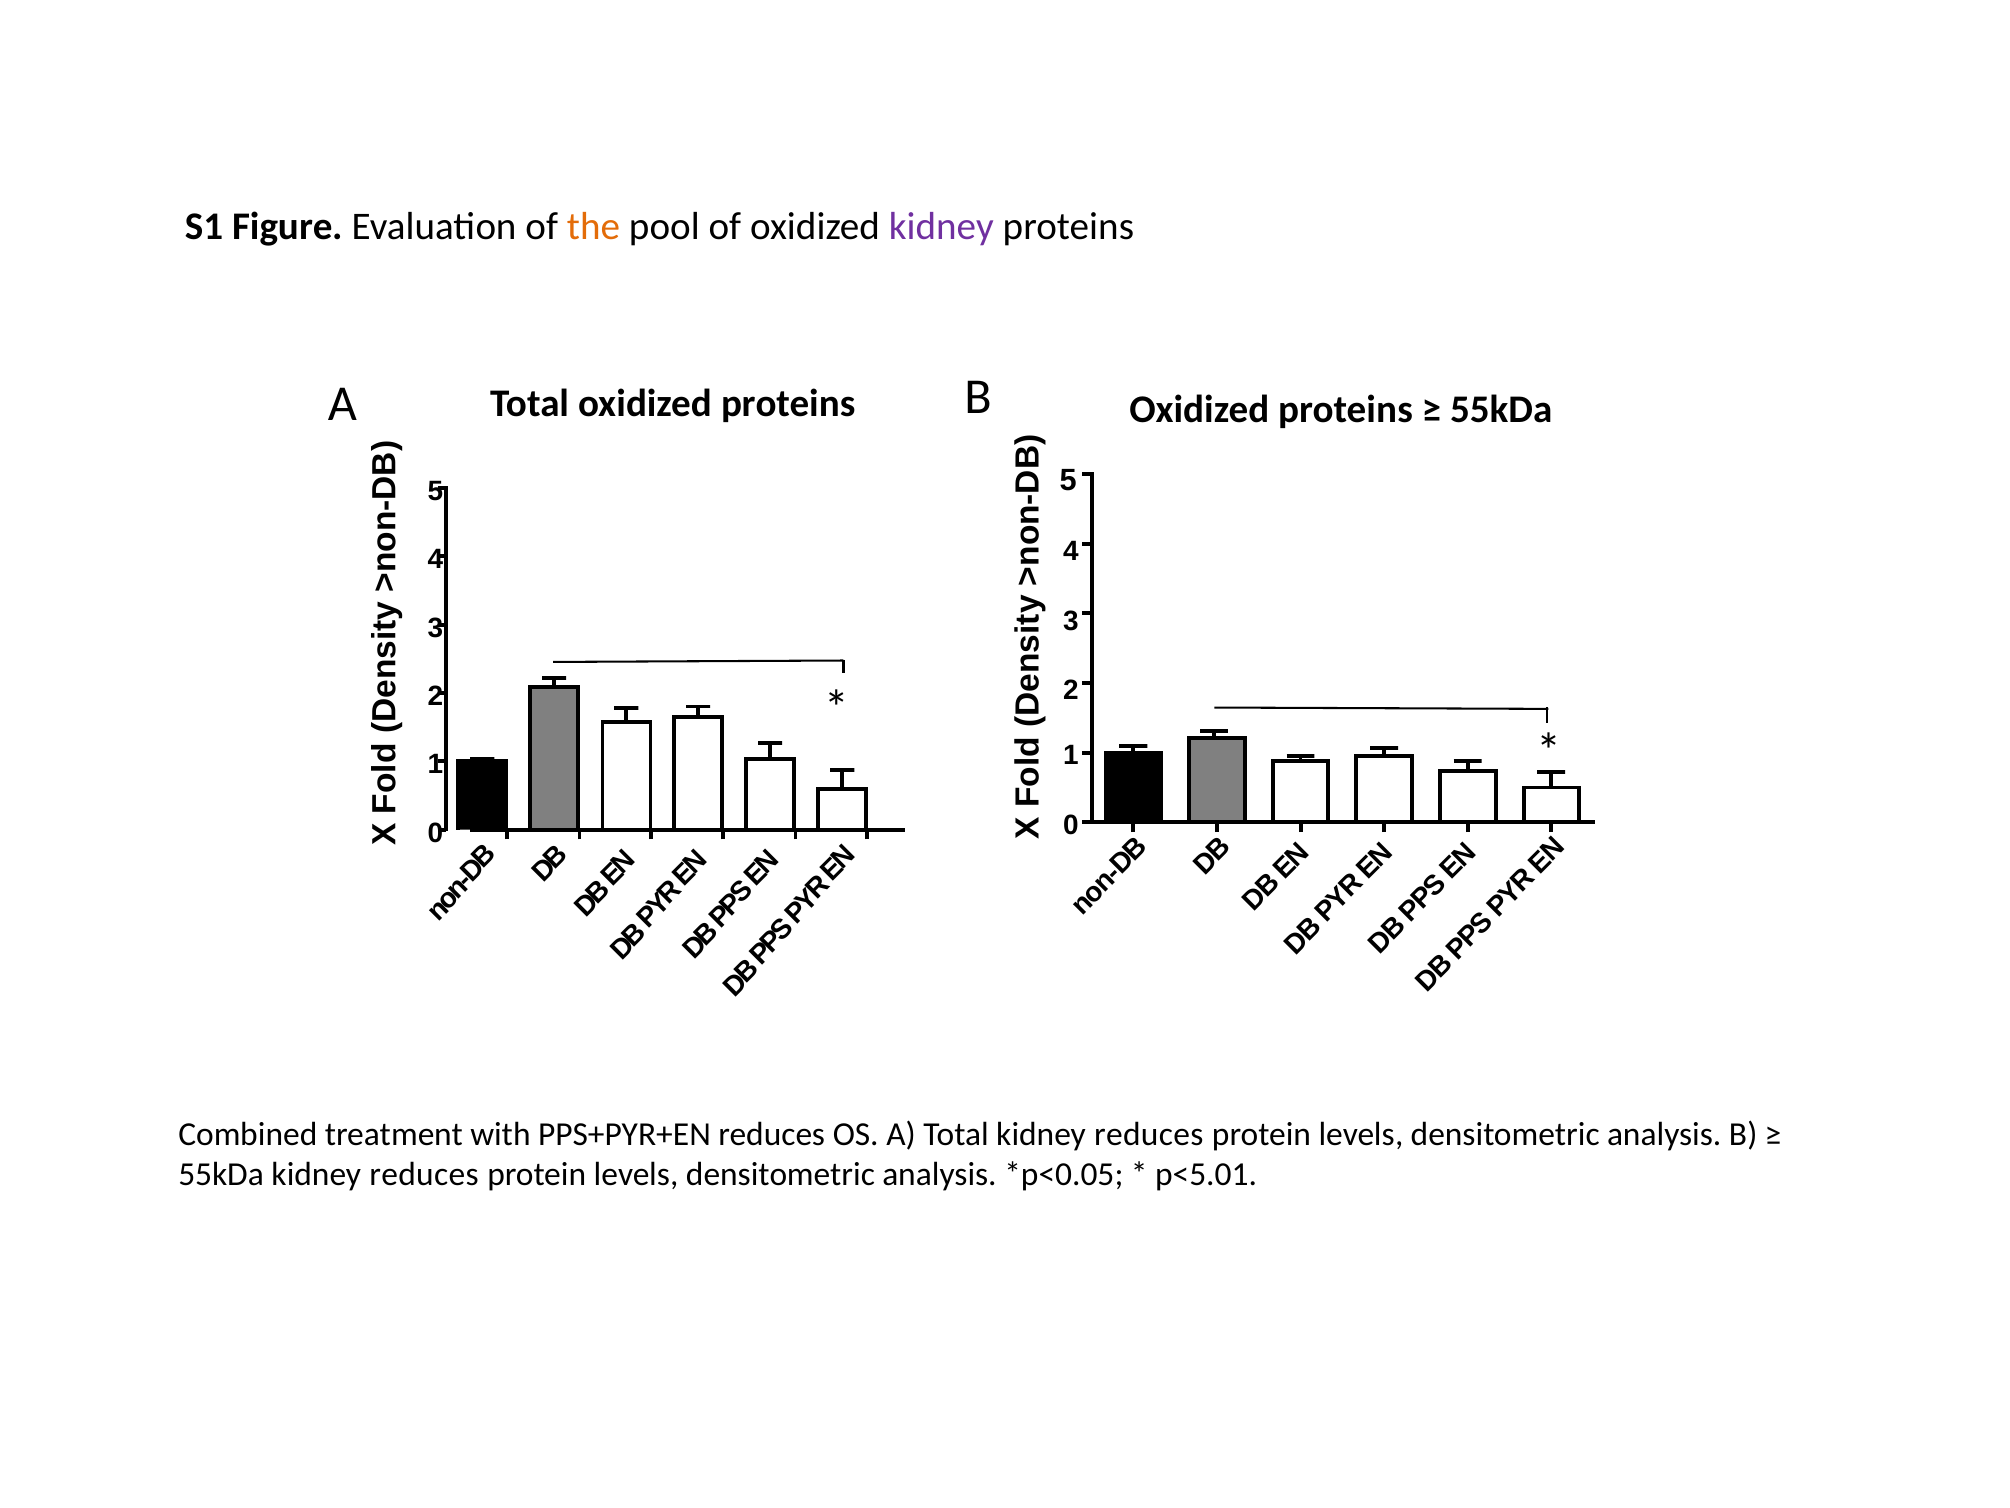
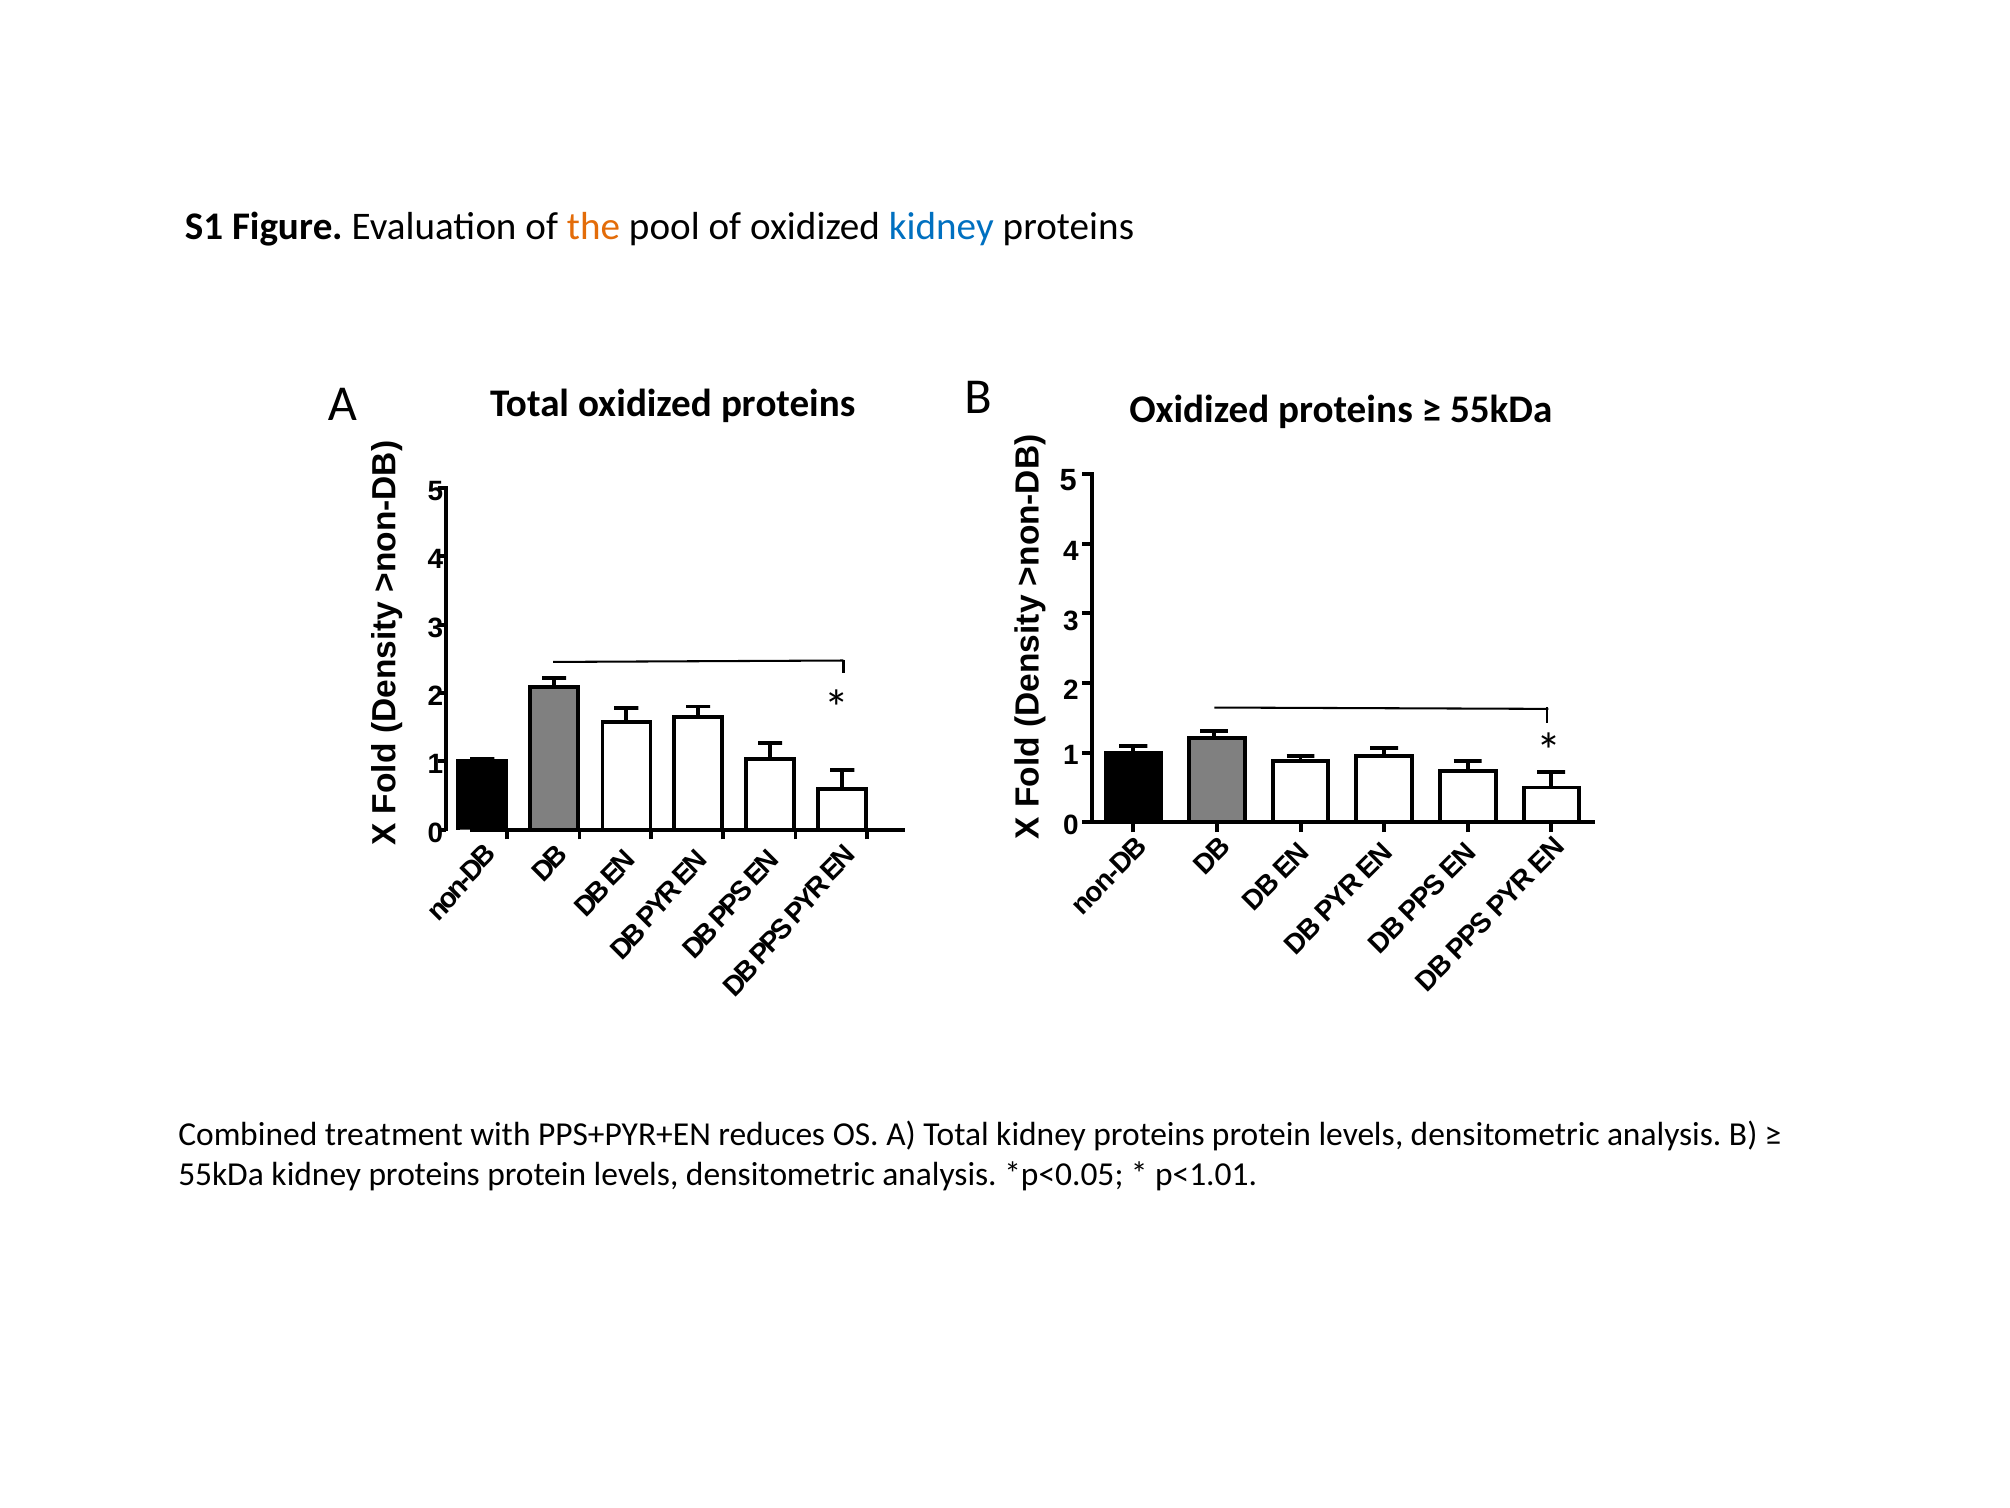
kidney colour: purple -> blue (941, 226)
Total kidney reduces: reduces -> proteins (1149, 1134)
55kDa kidney reduces: reduces -> proteins (424, 1174)
p<5.01: p<5.01 -> p<1.01 (1206, 1174)
